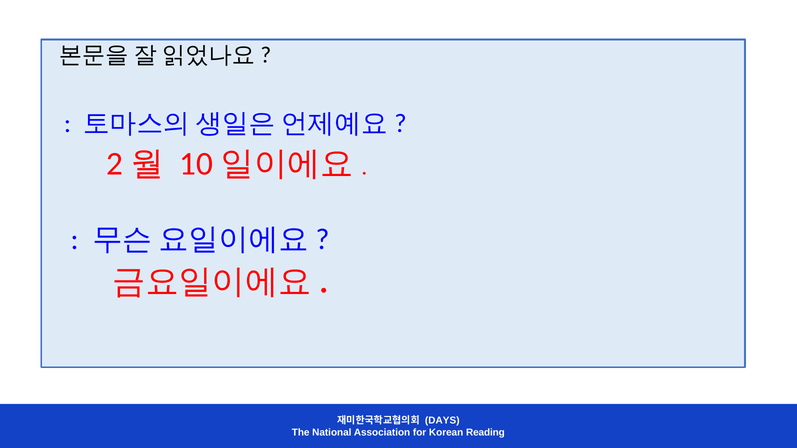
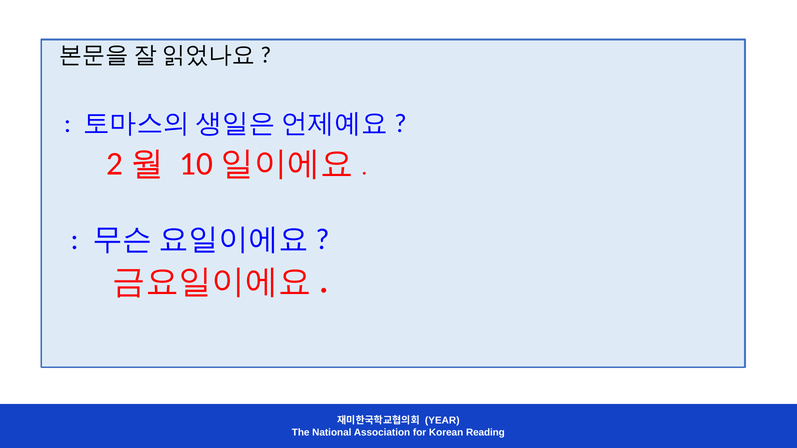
DAYS: DAYS -> YEAR (442, 421)
